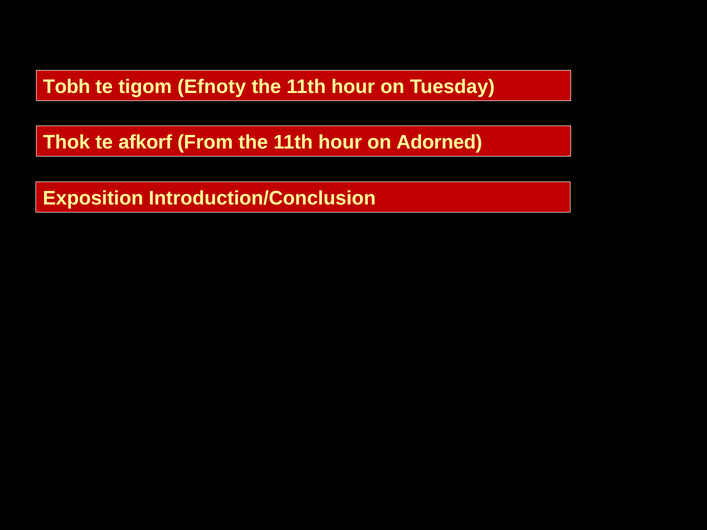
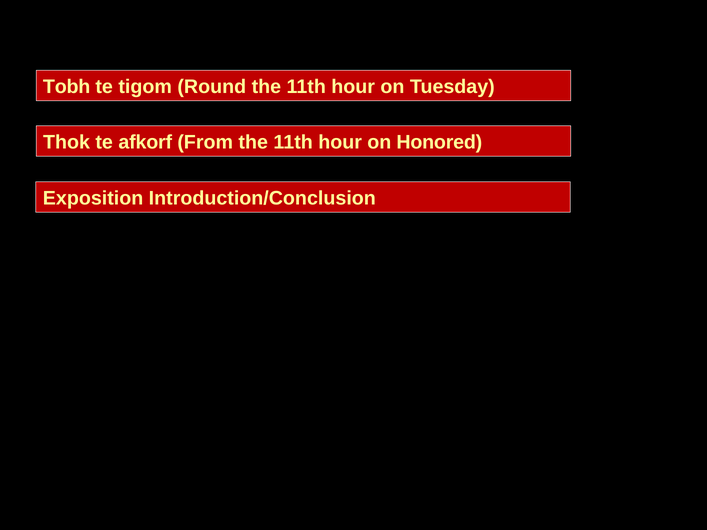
Efnoty: Efnoty -> Round (212, 87)
Adorned: Adorned -> Honored (439, 143)
